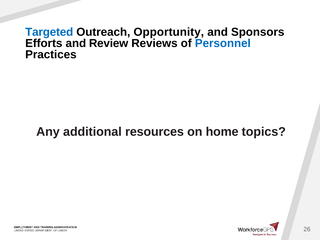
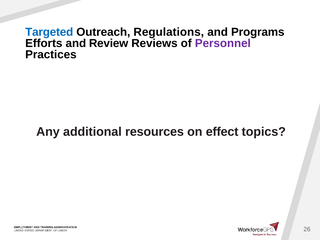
Opportunity: Opportunity -> Regulations (169, 32)
Sponsors: Sponsors -> Programs (258, 32)
Personnel colour: blue -> purple (223, 43)
home: home -> effect (222, 132)
